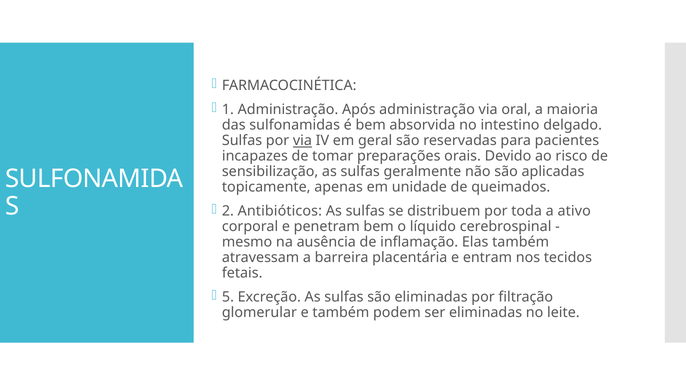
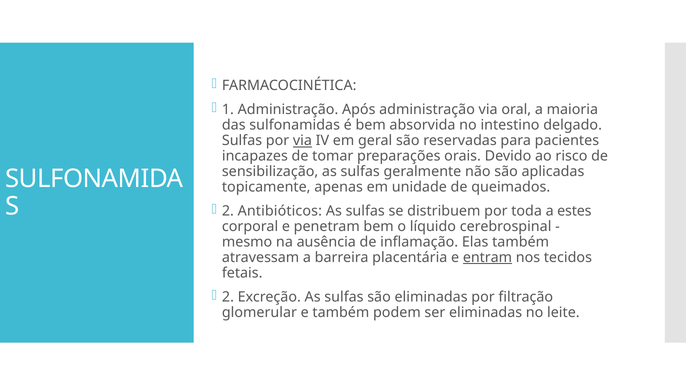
ativo: ativo -> estes (574, 211)
entram underline: none -> present (487, 257)
5: 5 -> 2 (228, 297)
